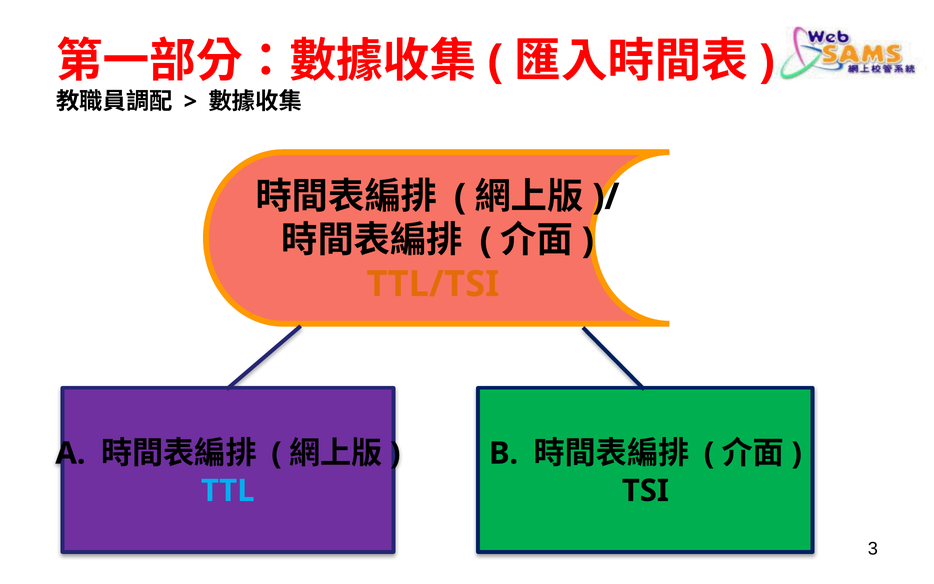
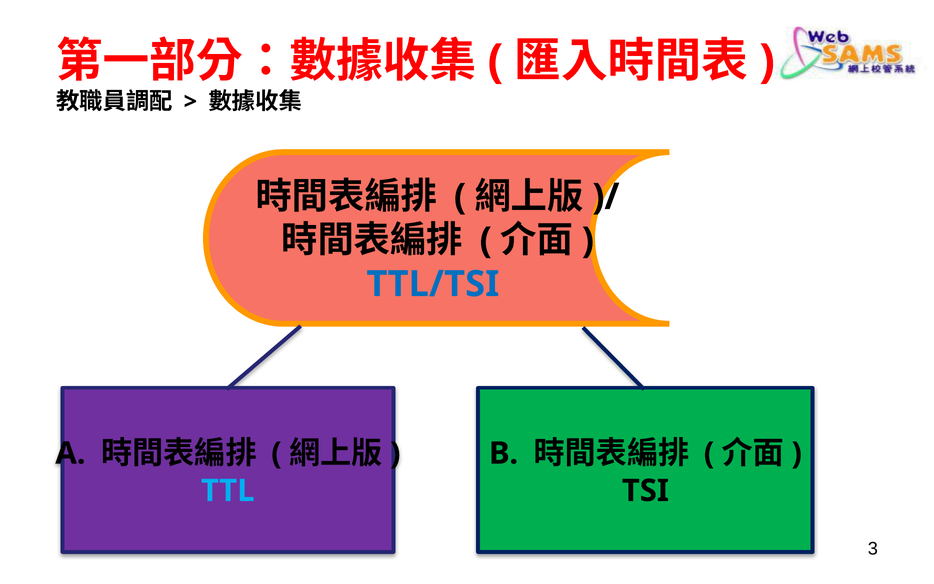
TTL/TSI colour: orange -> blue (433, 284)
